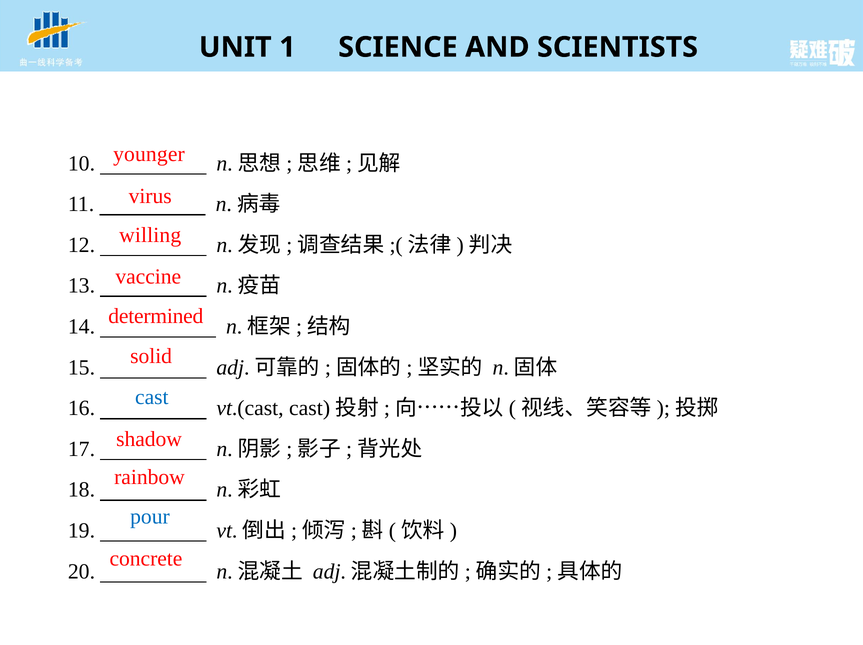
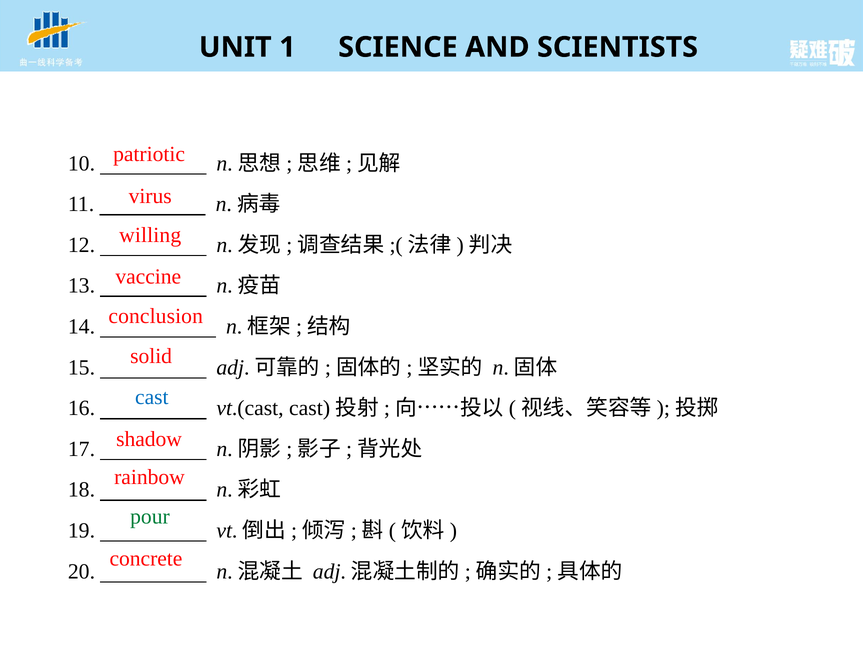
younger: younger -> patriotic (149, 154)
determined: determined -> conclusion (156, 317)
pour colour: blue -> green (150, 517)
